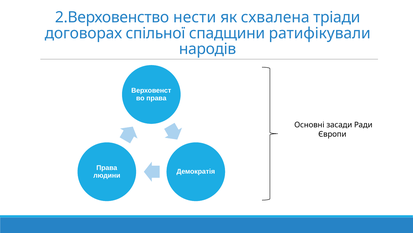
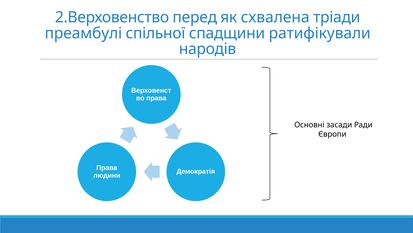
нести: нести -> перед (195, 17)
договорах: договорах -> преамбулі (83, 33)
